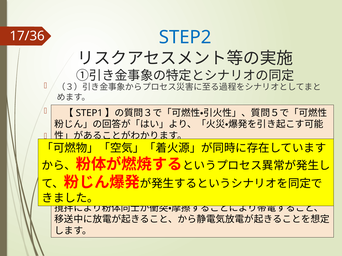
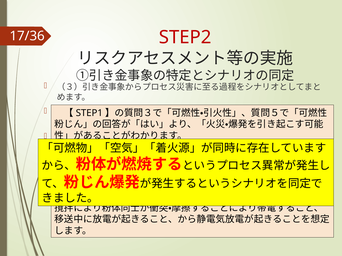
STEP2 colour: blue -> red (185, 37)
